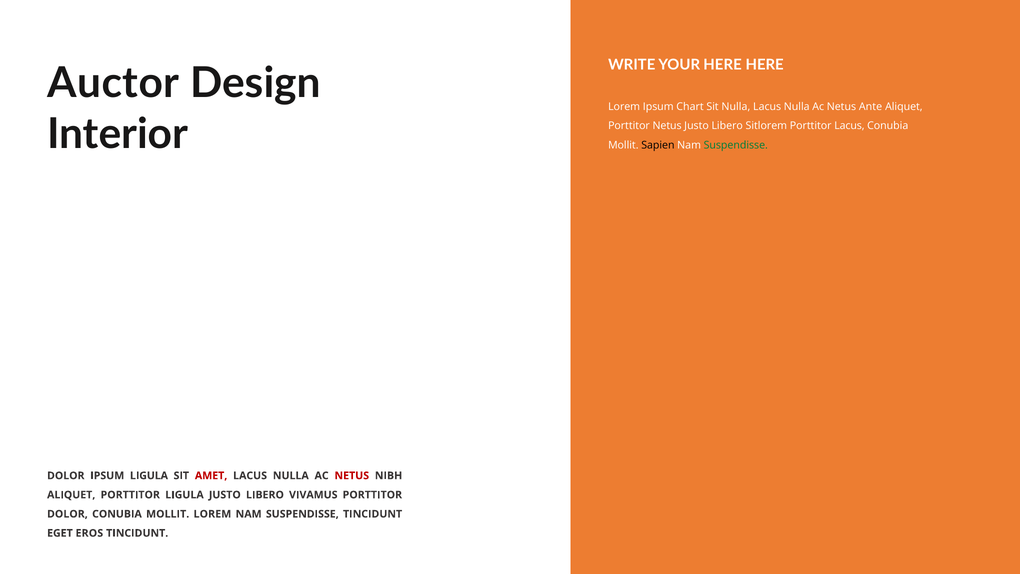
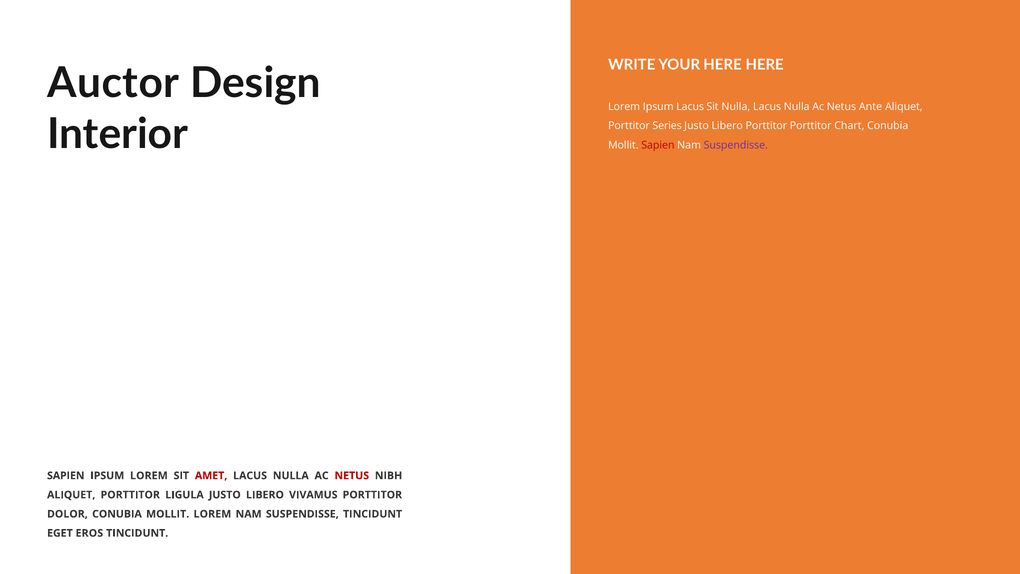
Ipsum Chart: Chart -> Lacus (690, 107)
Porttitor Netus: Netus -> Series (667, 126)
Libero Sitlorem: Sitlorem -> Porttitor (766, 126)
Porttitor Lacus: Lacus -> Chart (849, 126)
Sapien colour: black -> red (658, 145)
Suspendisse colour: green -> purple (736, 145)
DOLOR: DOLOR -> SAPIEN (66, 475)
IPSUM LIGULA: LIGULA -> LOREM (149, 475)
